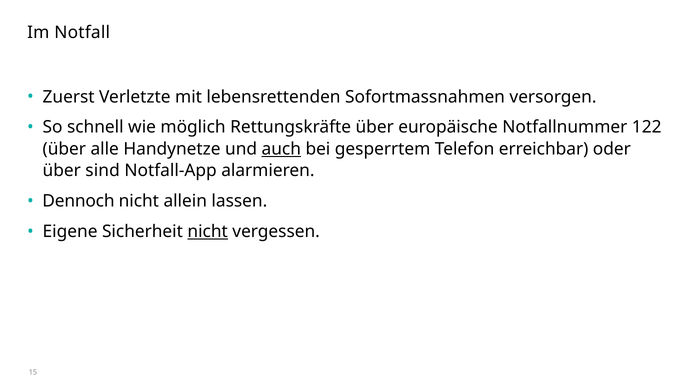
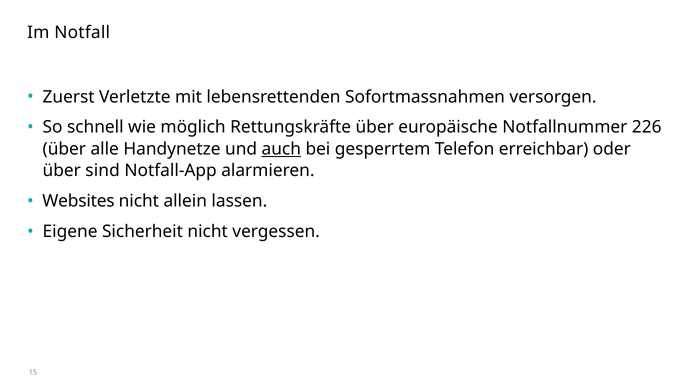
122: 122 -> 226 (647, 127)
Dennoch: Dennoch -> Websites (78, 201)
nicht underline: present -> none (208, 232)
